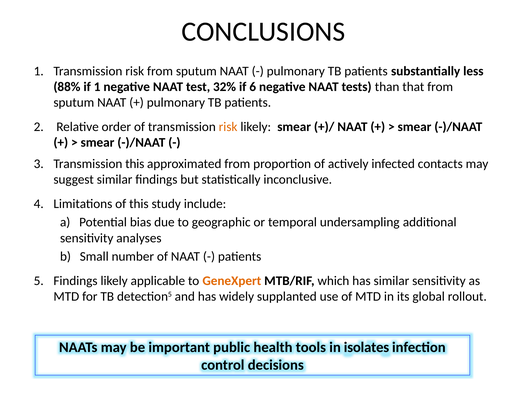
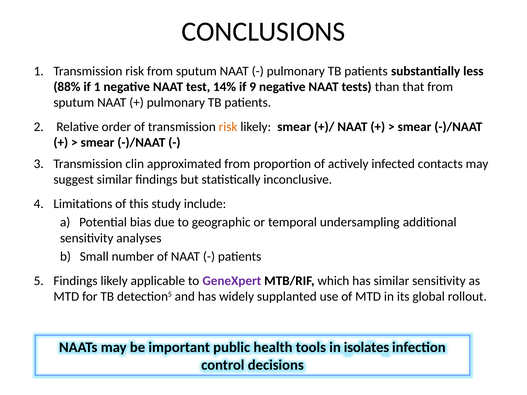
32%: 32% -> 14% (225, 87)
6: 6 -> 9 (253, 87)
Transmission this: this -> clin (135, 164)
GeneXpert colour: orange -> purple (232, 281)
